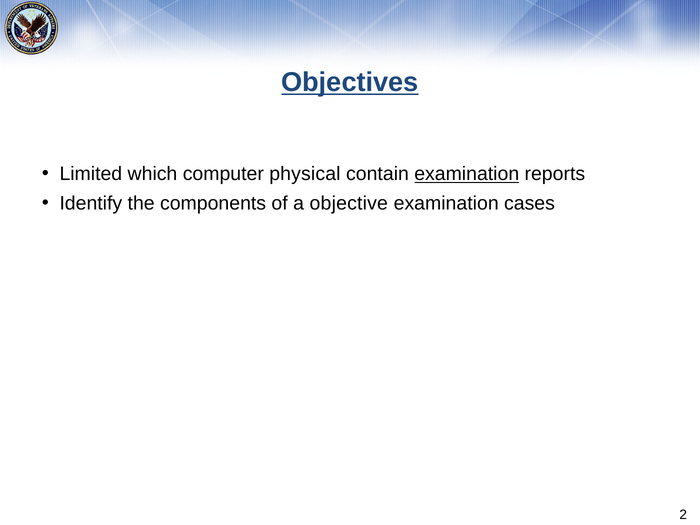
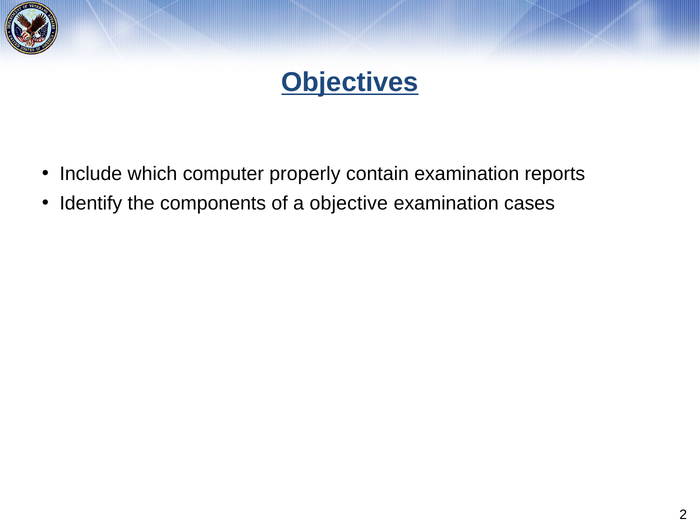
Limited: Limited -> Include (91, 174)
physical: physical -> properly (305, 174)
examination underline: present -> none (467, 174)
